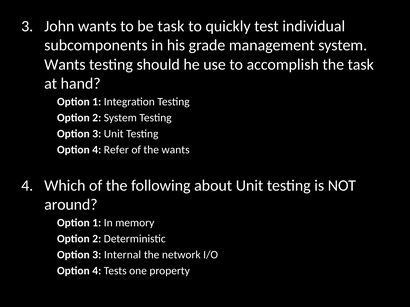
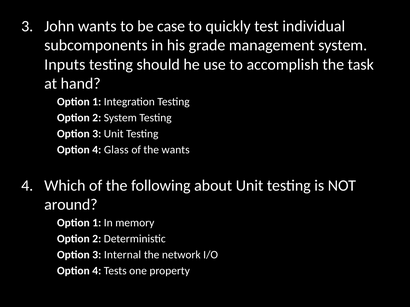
be task: task -> case (171, 26)
Wants: Wants -> Inputs (65, 65)
Refer: Refer -> Glass (116, 150)
